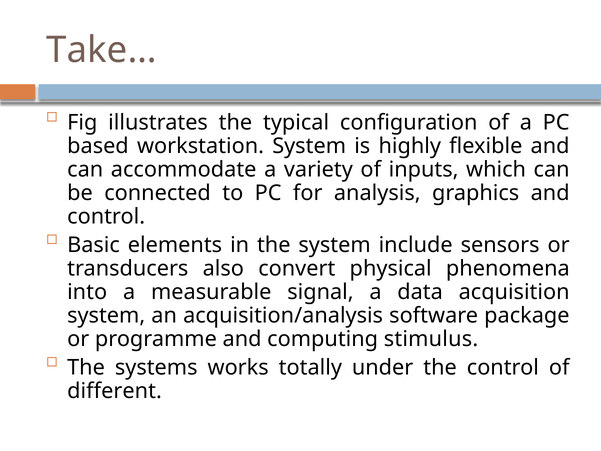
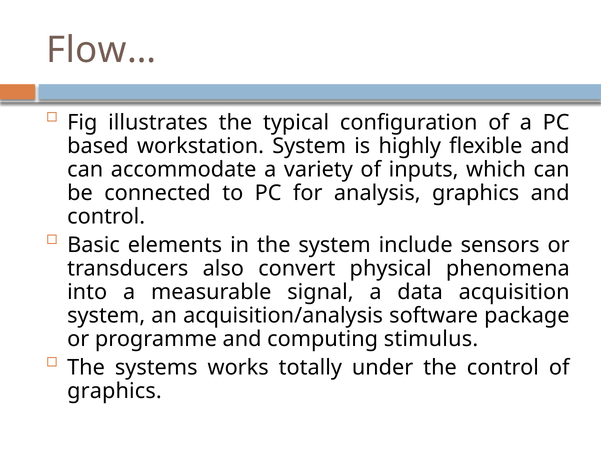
Take…: Take… -> Flow… (101, 50)
different: different -> graphics (114, 391)
